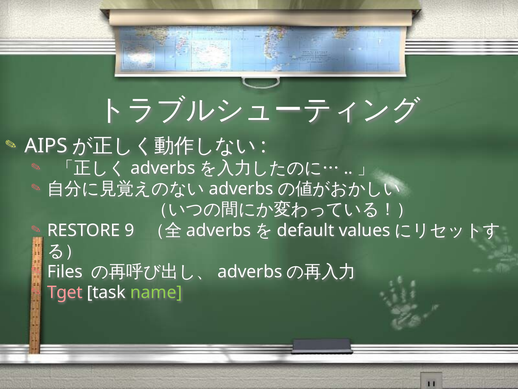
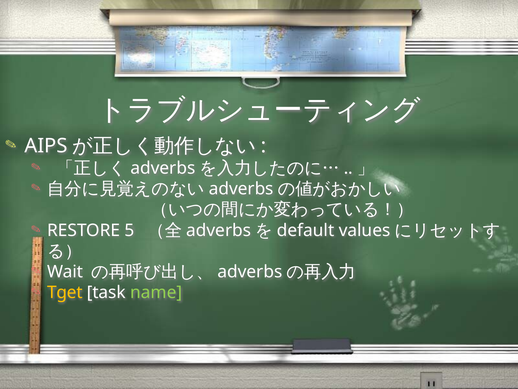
9: 9 -> 5 (130, 230)
Files: Files -> Wait (65, 271)
Tget colour: pink -> yellow (65, 292)
